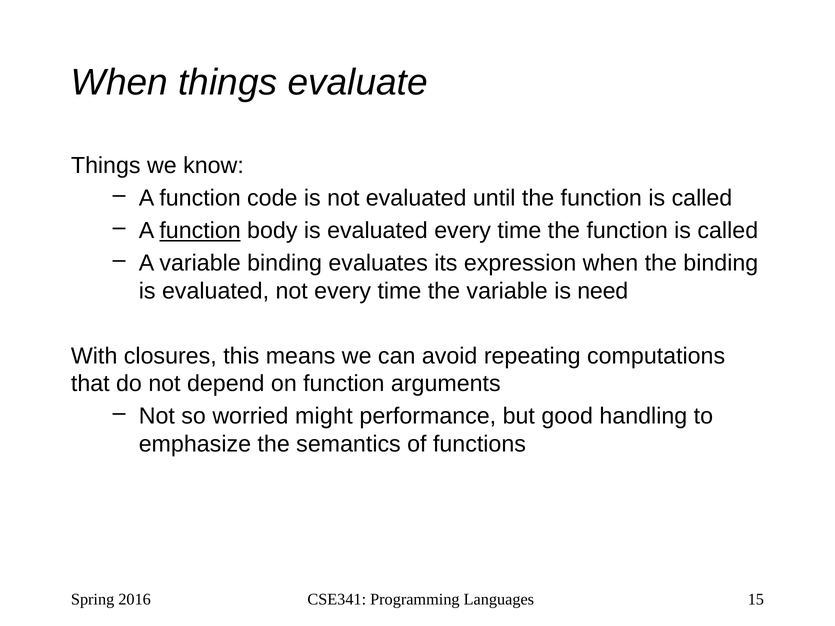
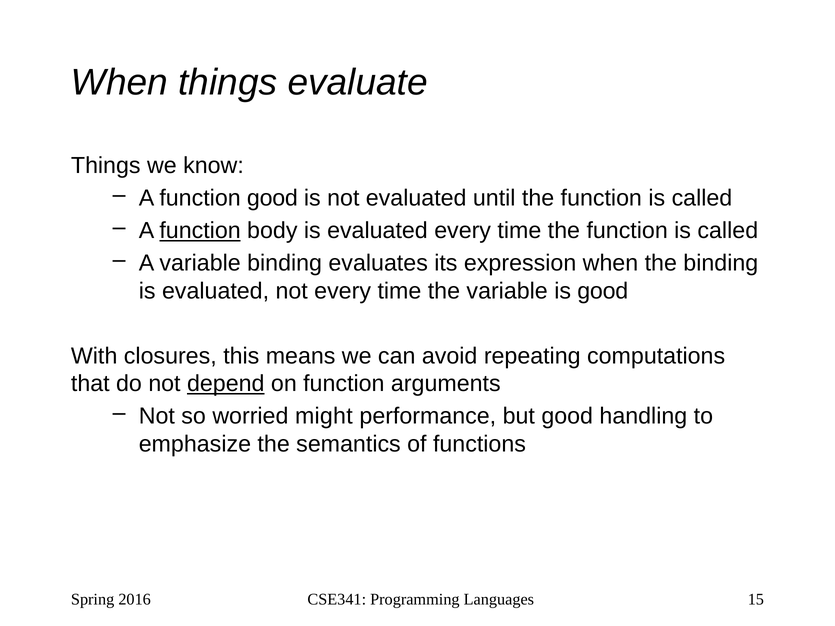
function code: code -> good (272, 198)
is need: need -> good (603, 291)
depend underline: none -> present (226, 384)
